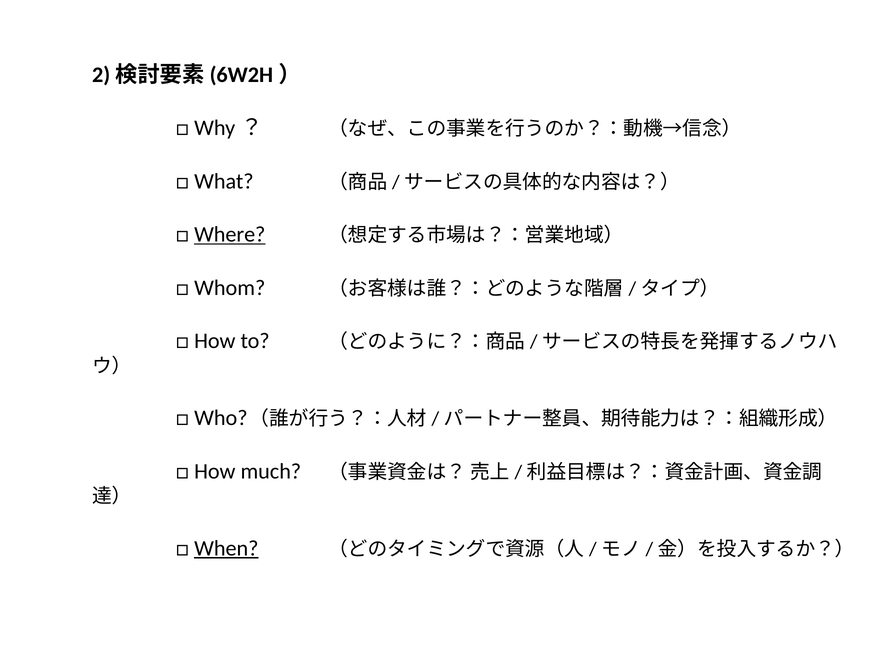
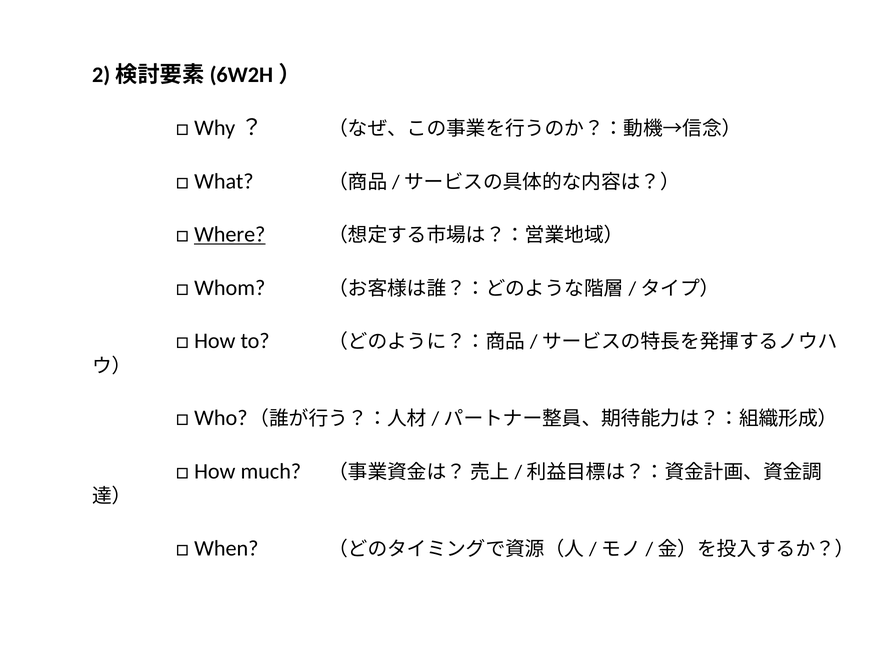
When underline: present -> none (226, 549)
